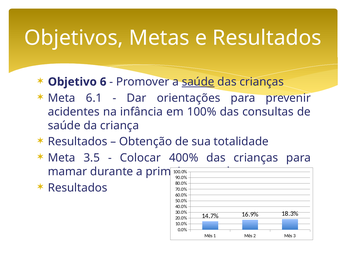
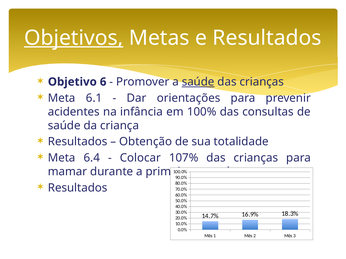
Objetivos underline: none -> present (74, 38)
3.5: 3.5 -> 6.4 (92, 158)
400%: 400% -> 107% (184, 158)
